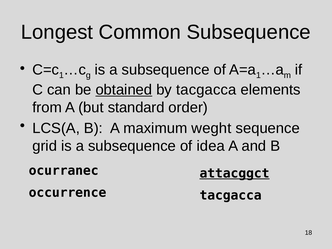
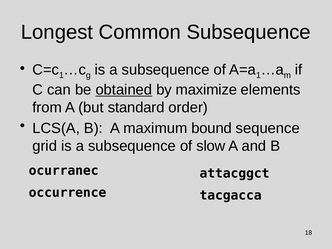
by tacgacca: tacgacca -> maximize (206, 90)
weght: weght -> bound (212, 128)
idea: idea -> slow (211, 146)
attacggct underline: present -> none (235, 173)
